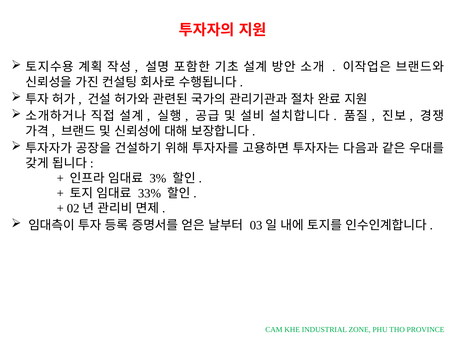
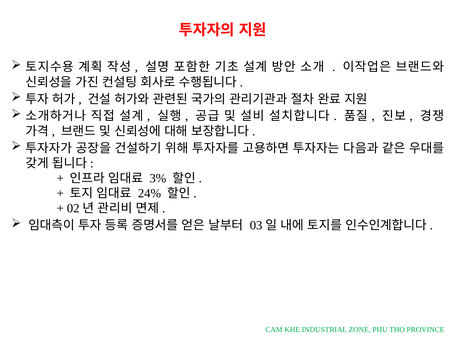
33%: 33% -> 24% (149, 194)
